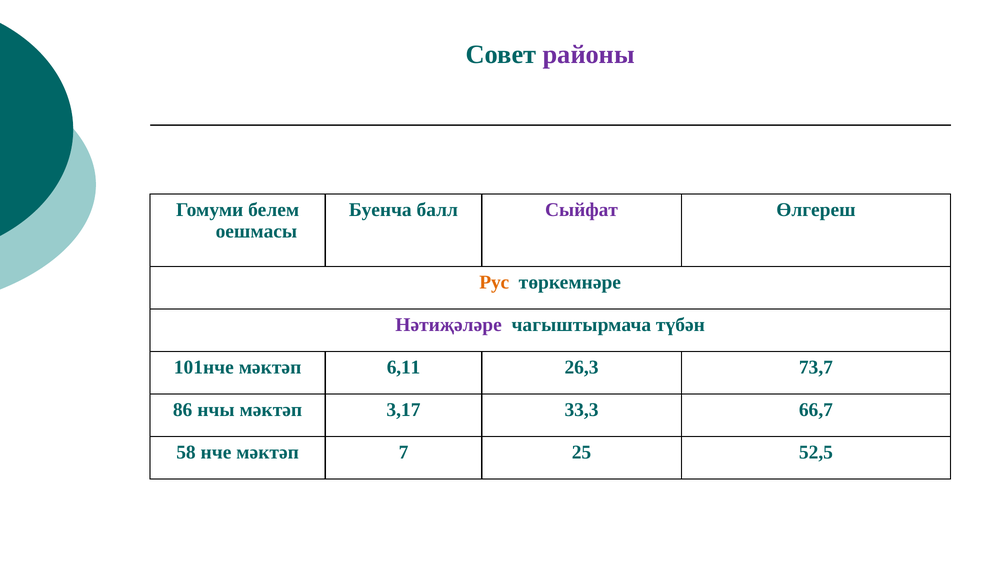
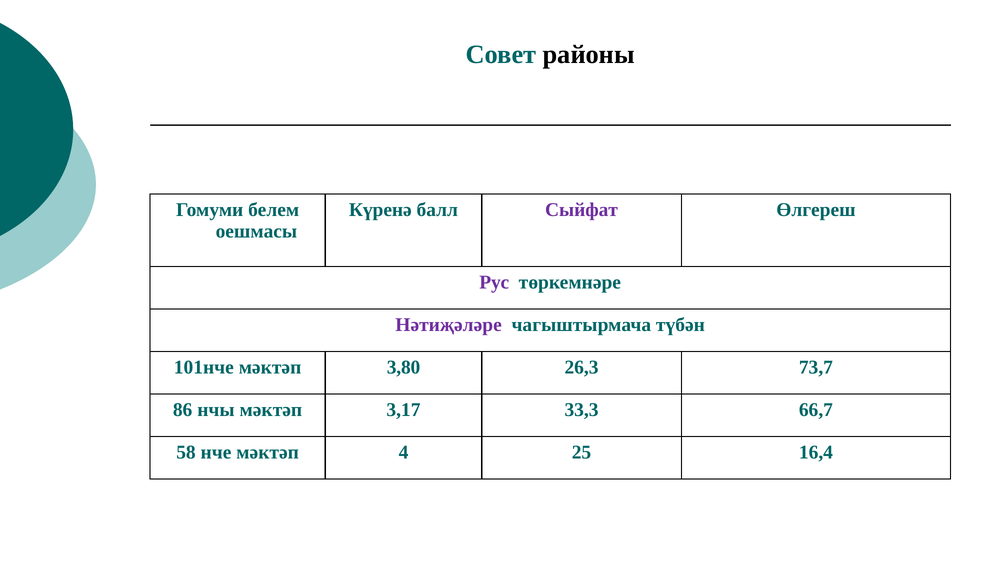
районы colour: purple -> black (589, 55)
Буенча: Буенча -> Күренә (380, 210)
Рус colour: orange -> purple (494, 282)
6,11: 6,11 -> 3,80 (404, 367)
7: 7 -> 4 (404, 452)
52,5: 52,5 -> 16,4 (816, 452)
